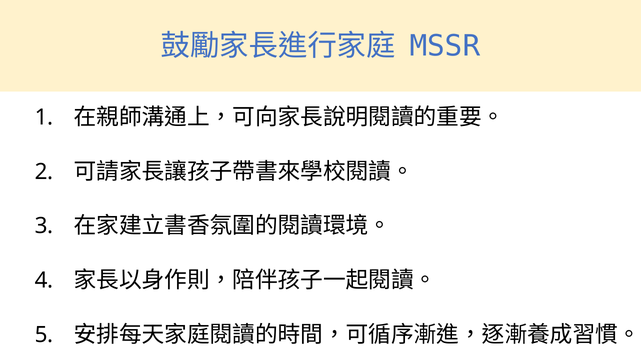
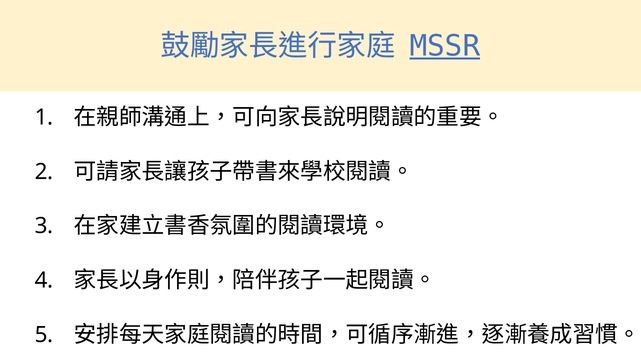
MSSR underline: none -> present (445, 46)
